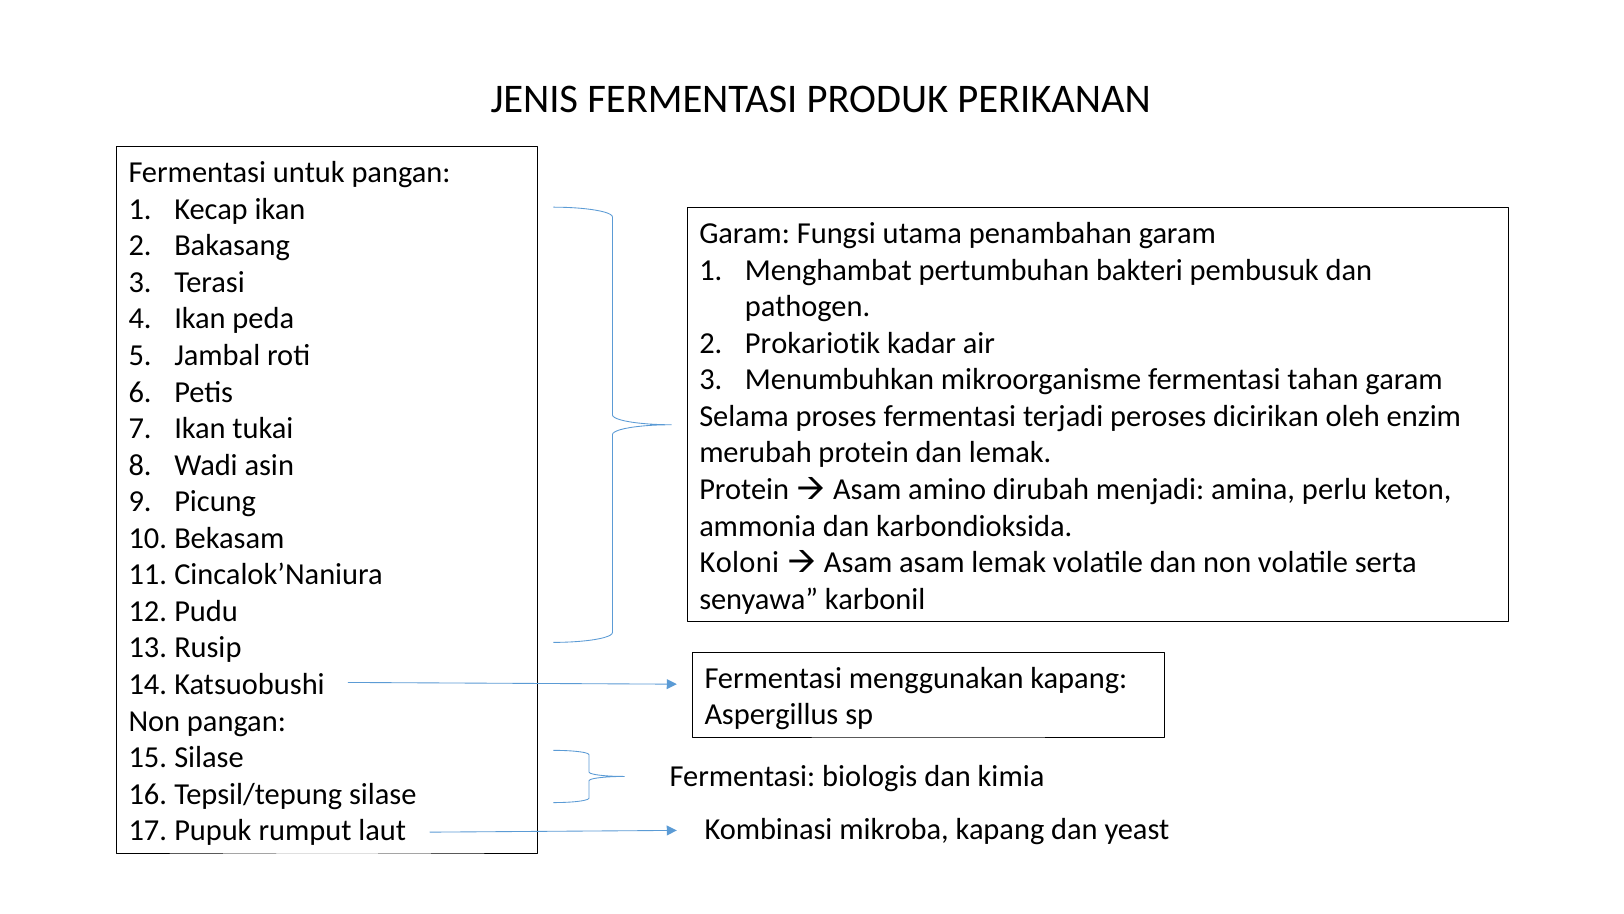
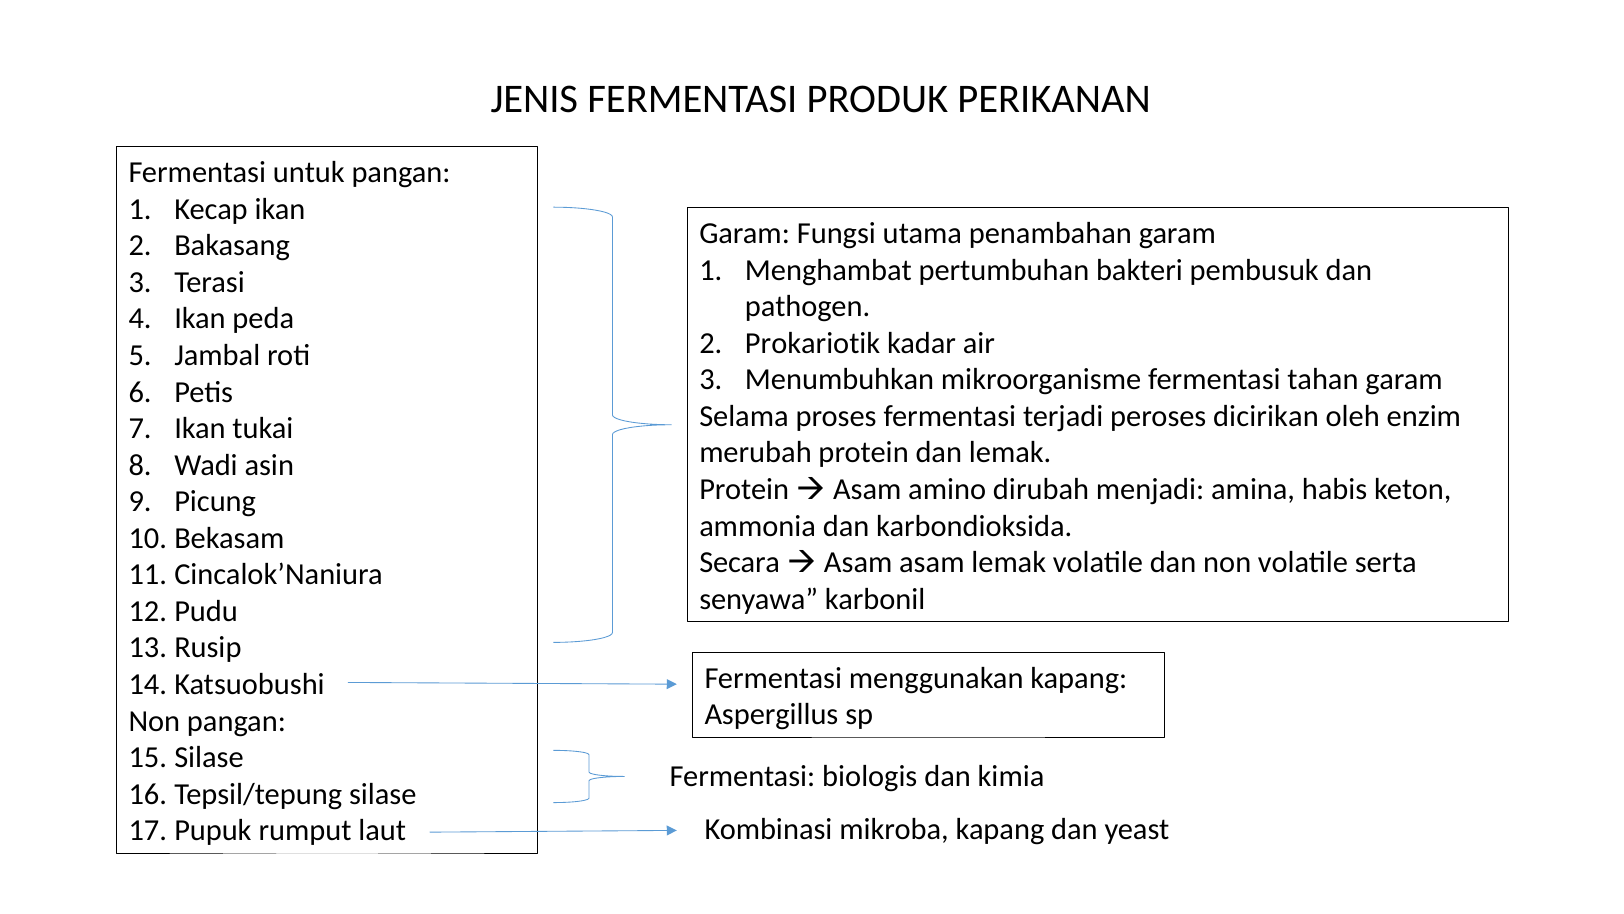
perlu: perlu -> habis (1335, 489)
Koloni: Koloni -> Secara (740, 562)
